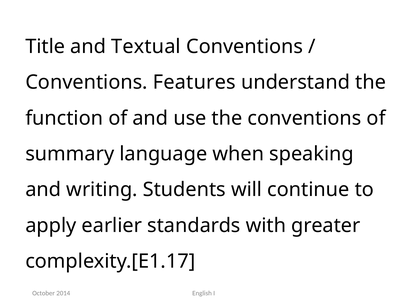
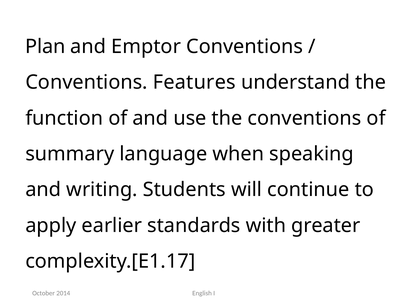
Title: Title -> Plan (45, 47)
Textual: Textual -> Emptor (146, 47)
